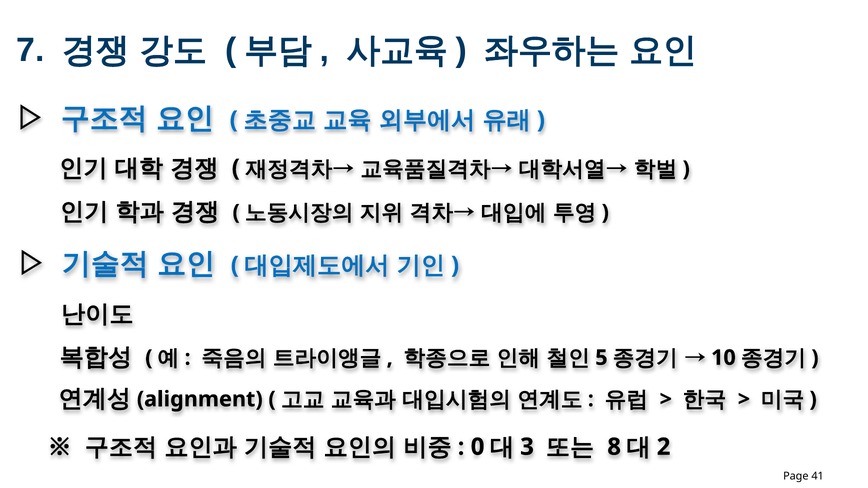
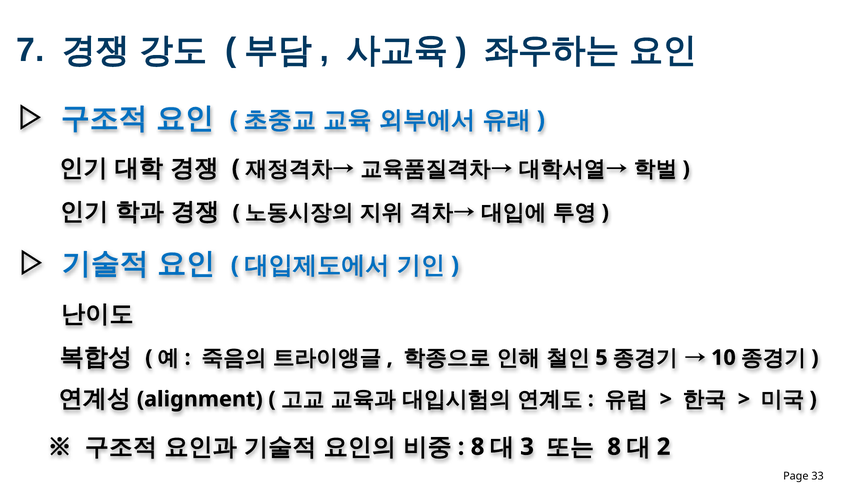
0: 0 -> 8 (478, 447)
41: 41 -> 33 (818, 476)
